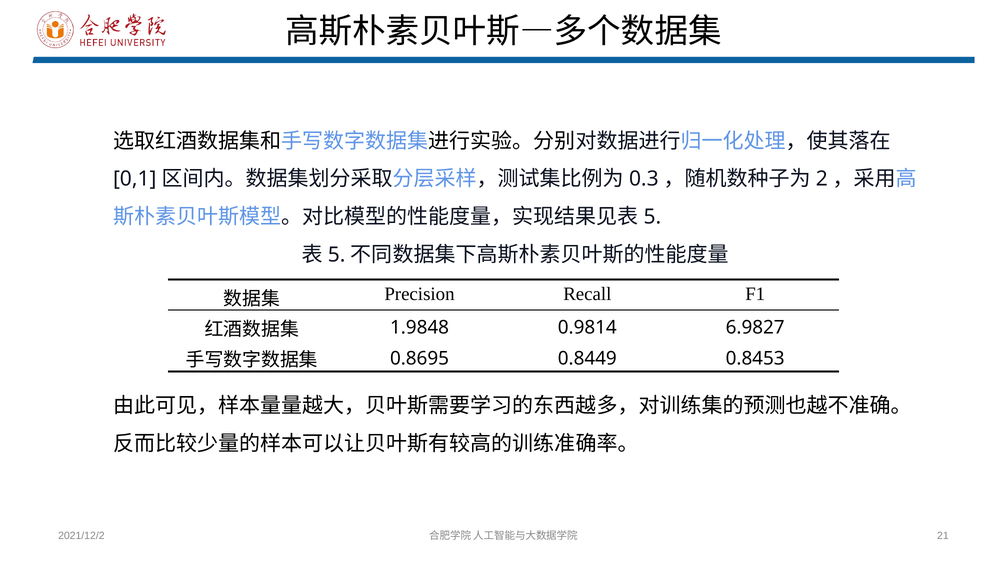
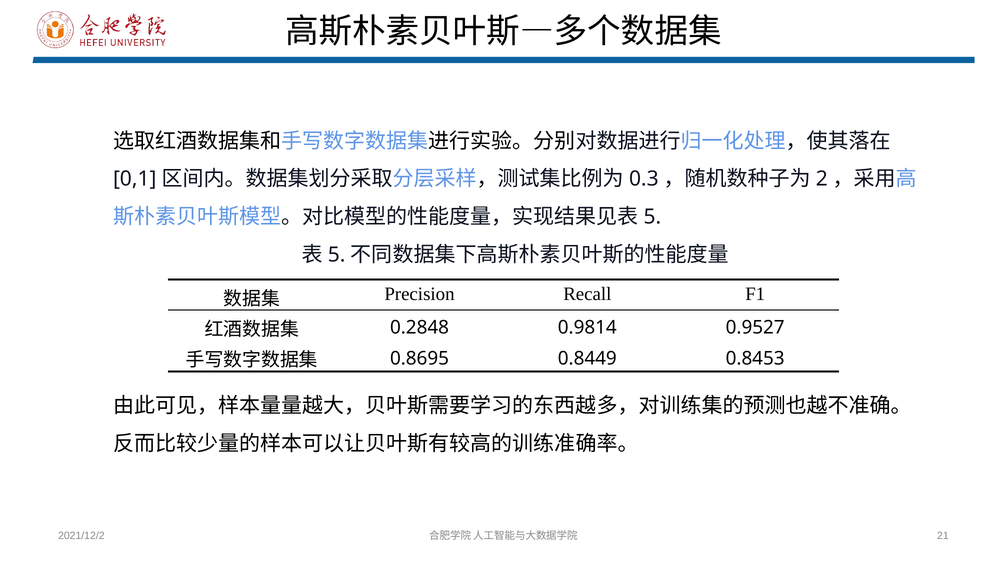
1.9848: 1.9848 -> 0.2848 (420, 327)
6.9827: 6.9827 -> 0.9527 (755, 327)
